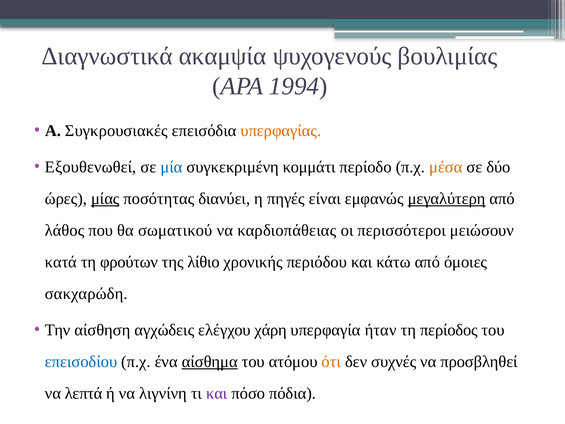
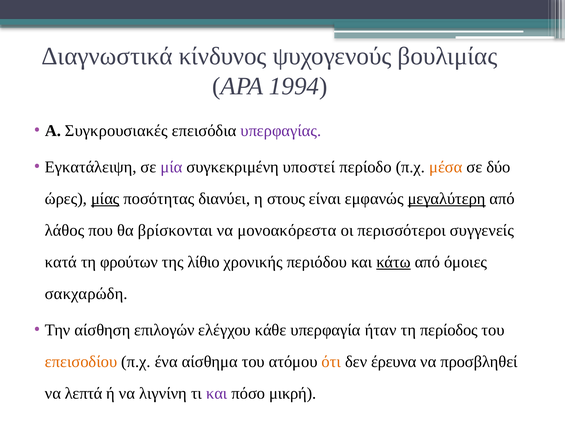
ακαμψία: ακαμψία -> κίνδυνος (223, 56)
υπερφαγίας colour: orange -> purple (281, 131)
Εξουθενωθεί: Εξουθενωθεί -> Εγκατάλειψη (91, 167)
μία colour: blue -> purple (171, 167)
κομμάτι: κομμάτι -> υποστεί (309, 167)
πηγές: πηγές -> στους (286, 199)
σωματικού: σωματικού -> βρίσκονται (175, 230)
καρδιοπάθειας: καρδιοπάθειας -> μονοακόρεστα (287, 230)
μειώσουν: μειώσουν -> συγγενείς (482, 230)
κάτω underline: none -> present (394, 262)
αγχώδεις: αγχώδεις -> επιλογών (164, 330)
χάρη: χάρη -> κάθε (271, 330)
επεισοδίου colour: blue -> orange (81, 362)
αίσθημα underline: present -> none (210, 362)
συχνές: συχνές -> έρευνα (394, 362)
πόδια: πόδια -> μικρή (293, 393)
